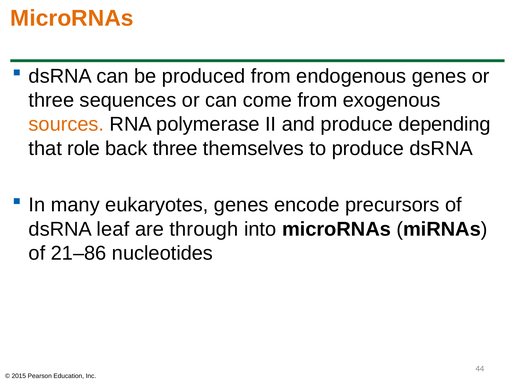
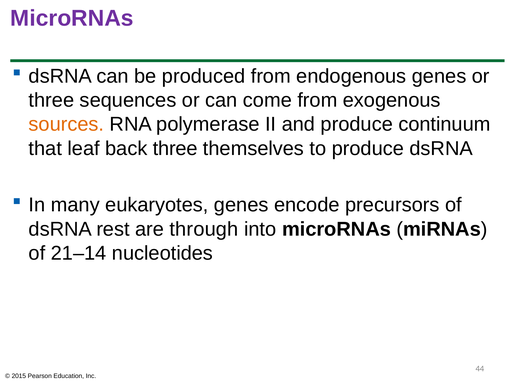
MicroRNAs colour: orange -> purple (72, 18)
depending: depending -> continuum (444, 124)
role: role -> leaf (84, 148)
leaf: leaf -> rest (113, 229)
21–86: 21–86 -> 21–14 (79, 253)
